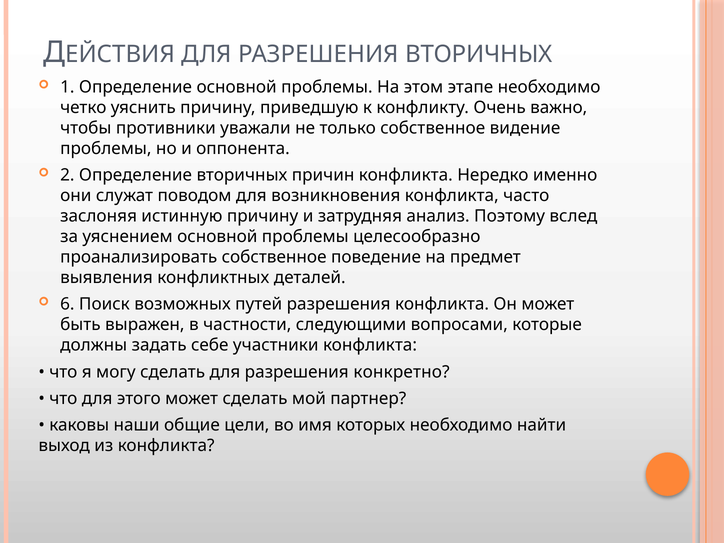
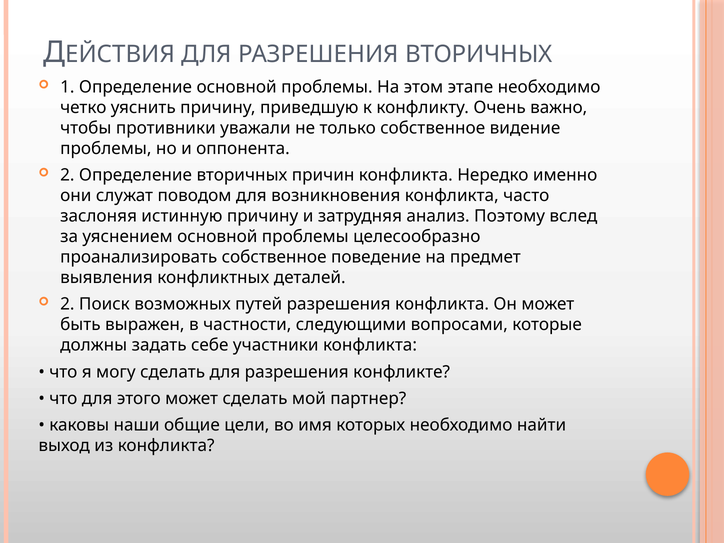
6: 6 -> 2 (67, 304)
конкретно: конкретно -> конфликте (402, 372)
